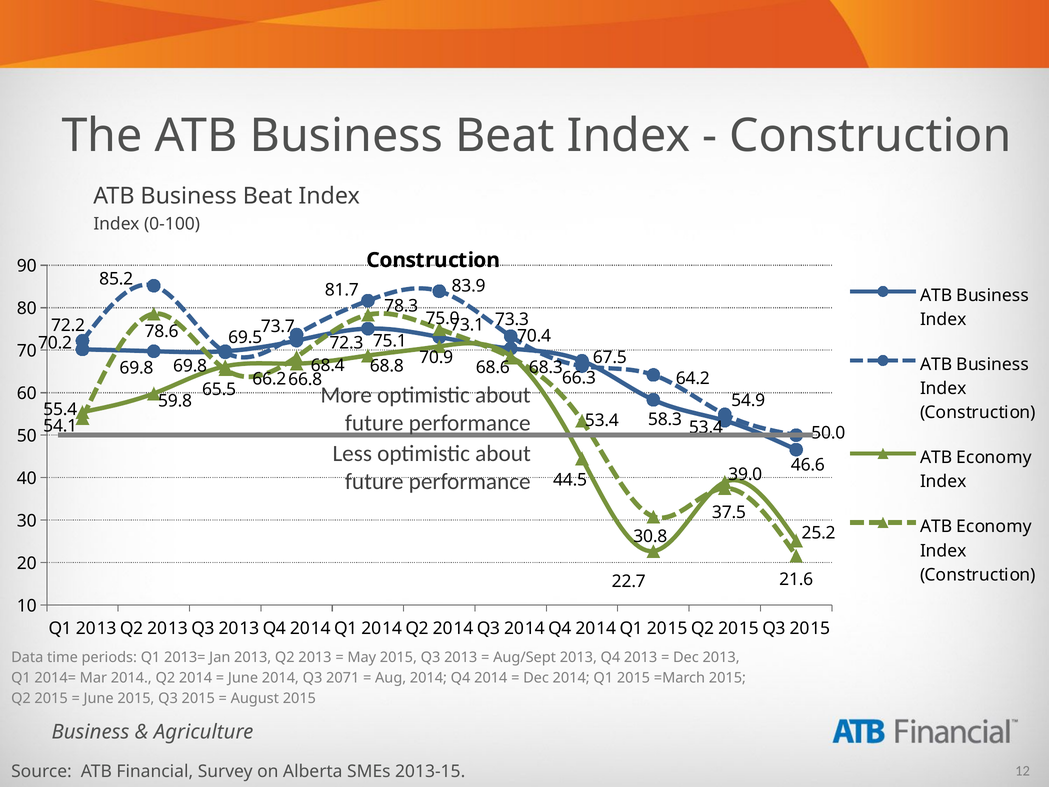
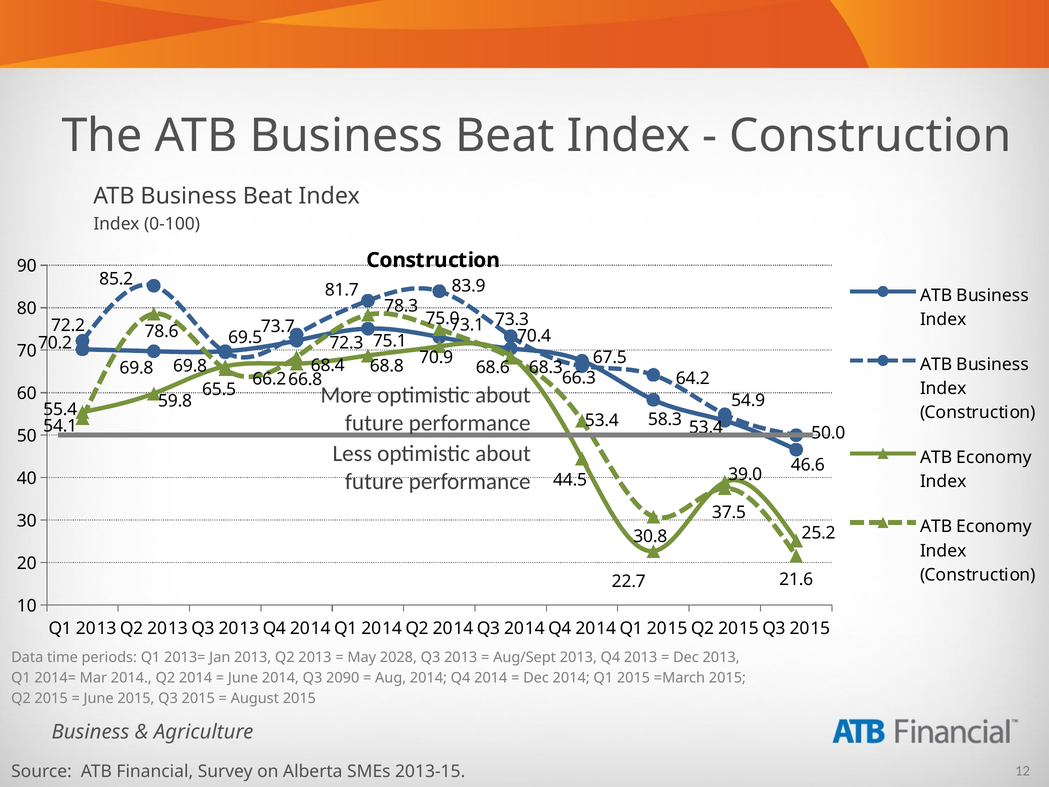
May 2015: 2015 -> 2028 (398, 657)
2071: 2071 -> 2090 (343, 678)
